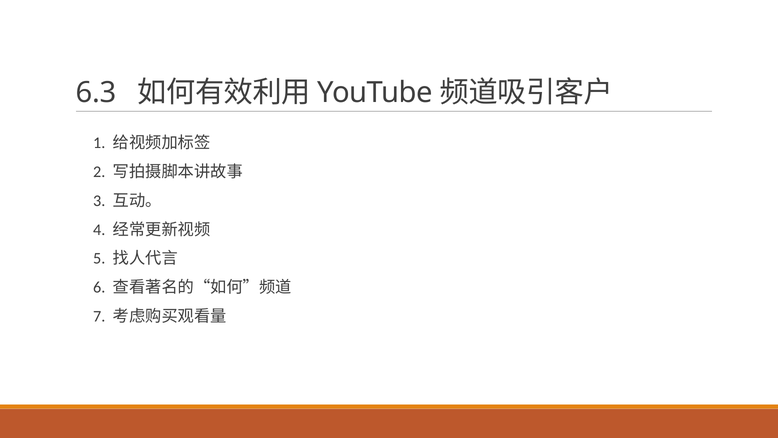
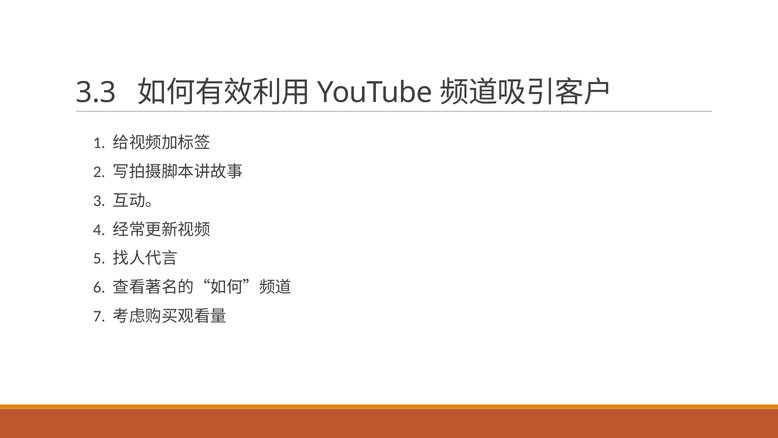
6.3: 6.3 -> 3.3 (96, 92)
